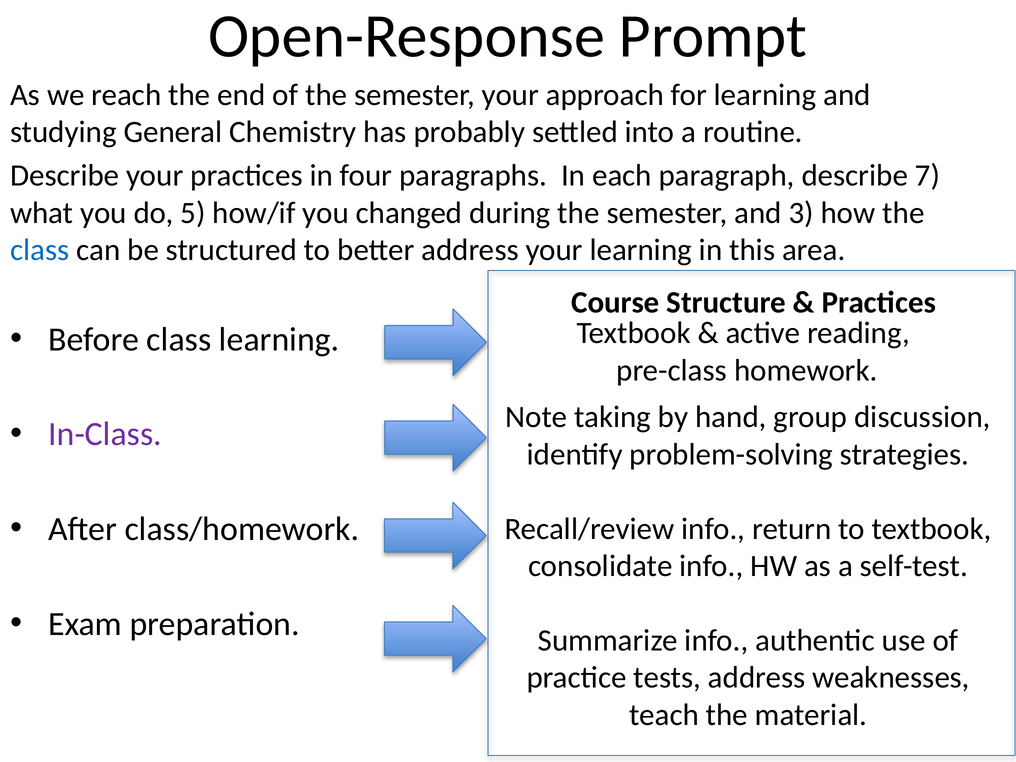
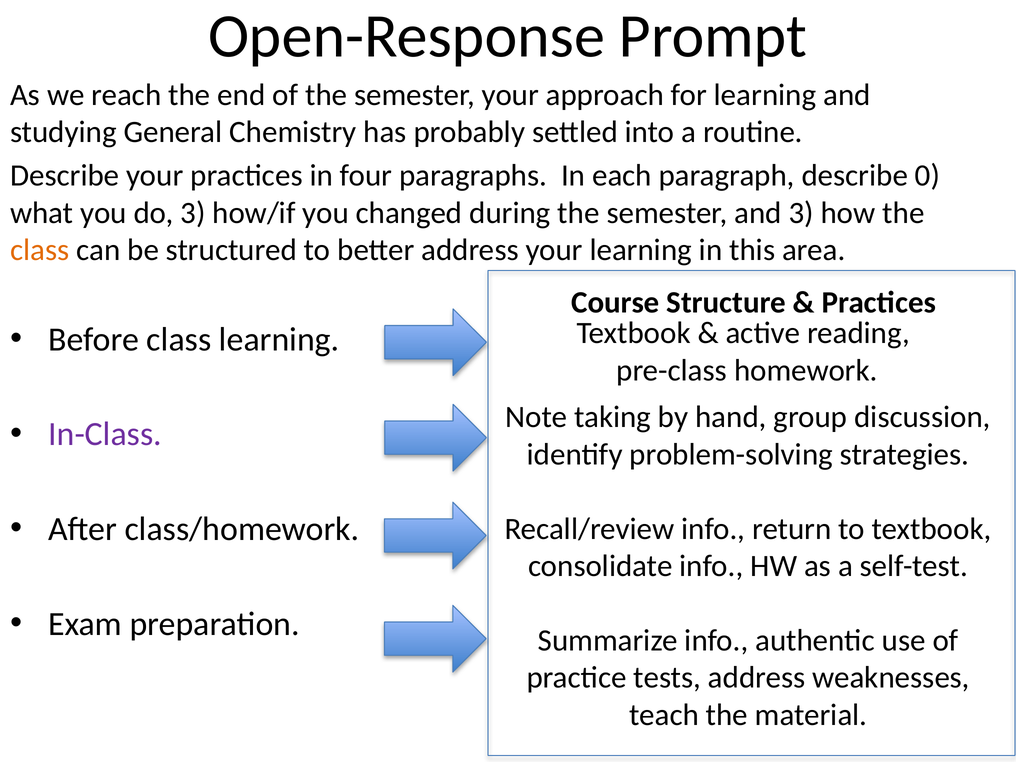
7: 7 -> 0 (928, 176)
do 5: 5 -> 3 (193, 213)
class colour: blue -> orange (40, 250)
